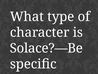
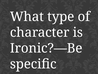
Solace?—Be: Solace?—Be -> Ironic?—Be (46, 48)
